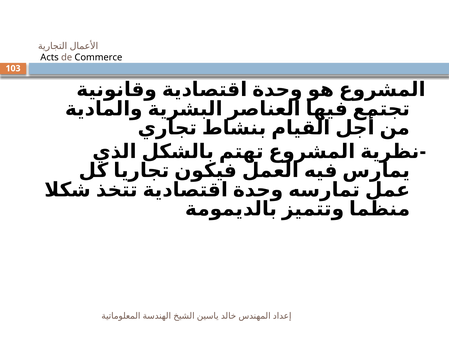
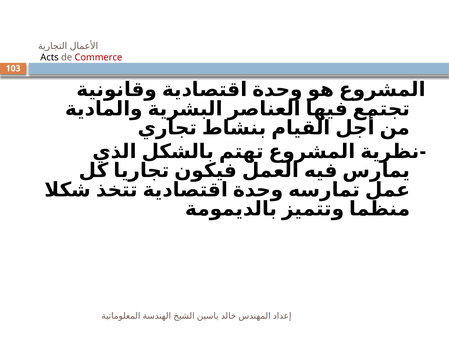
Commerce colour: black -> red (98, 57)
